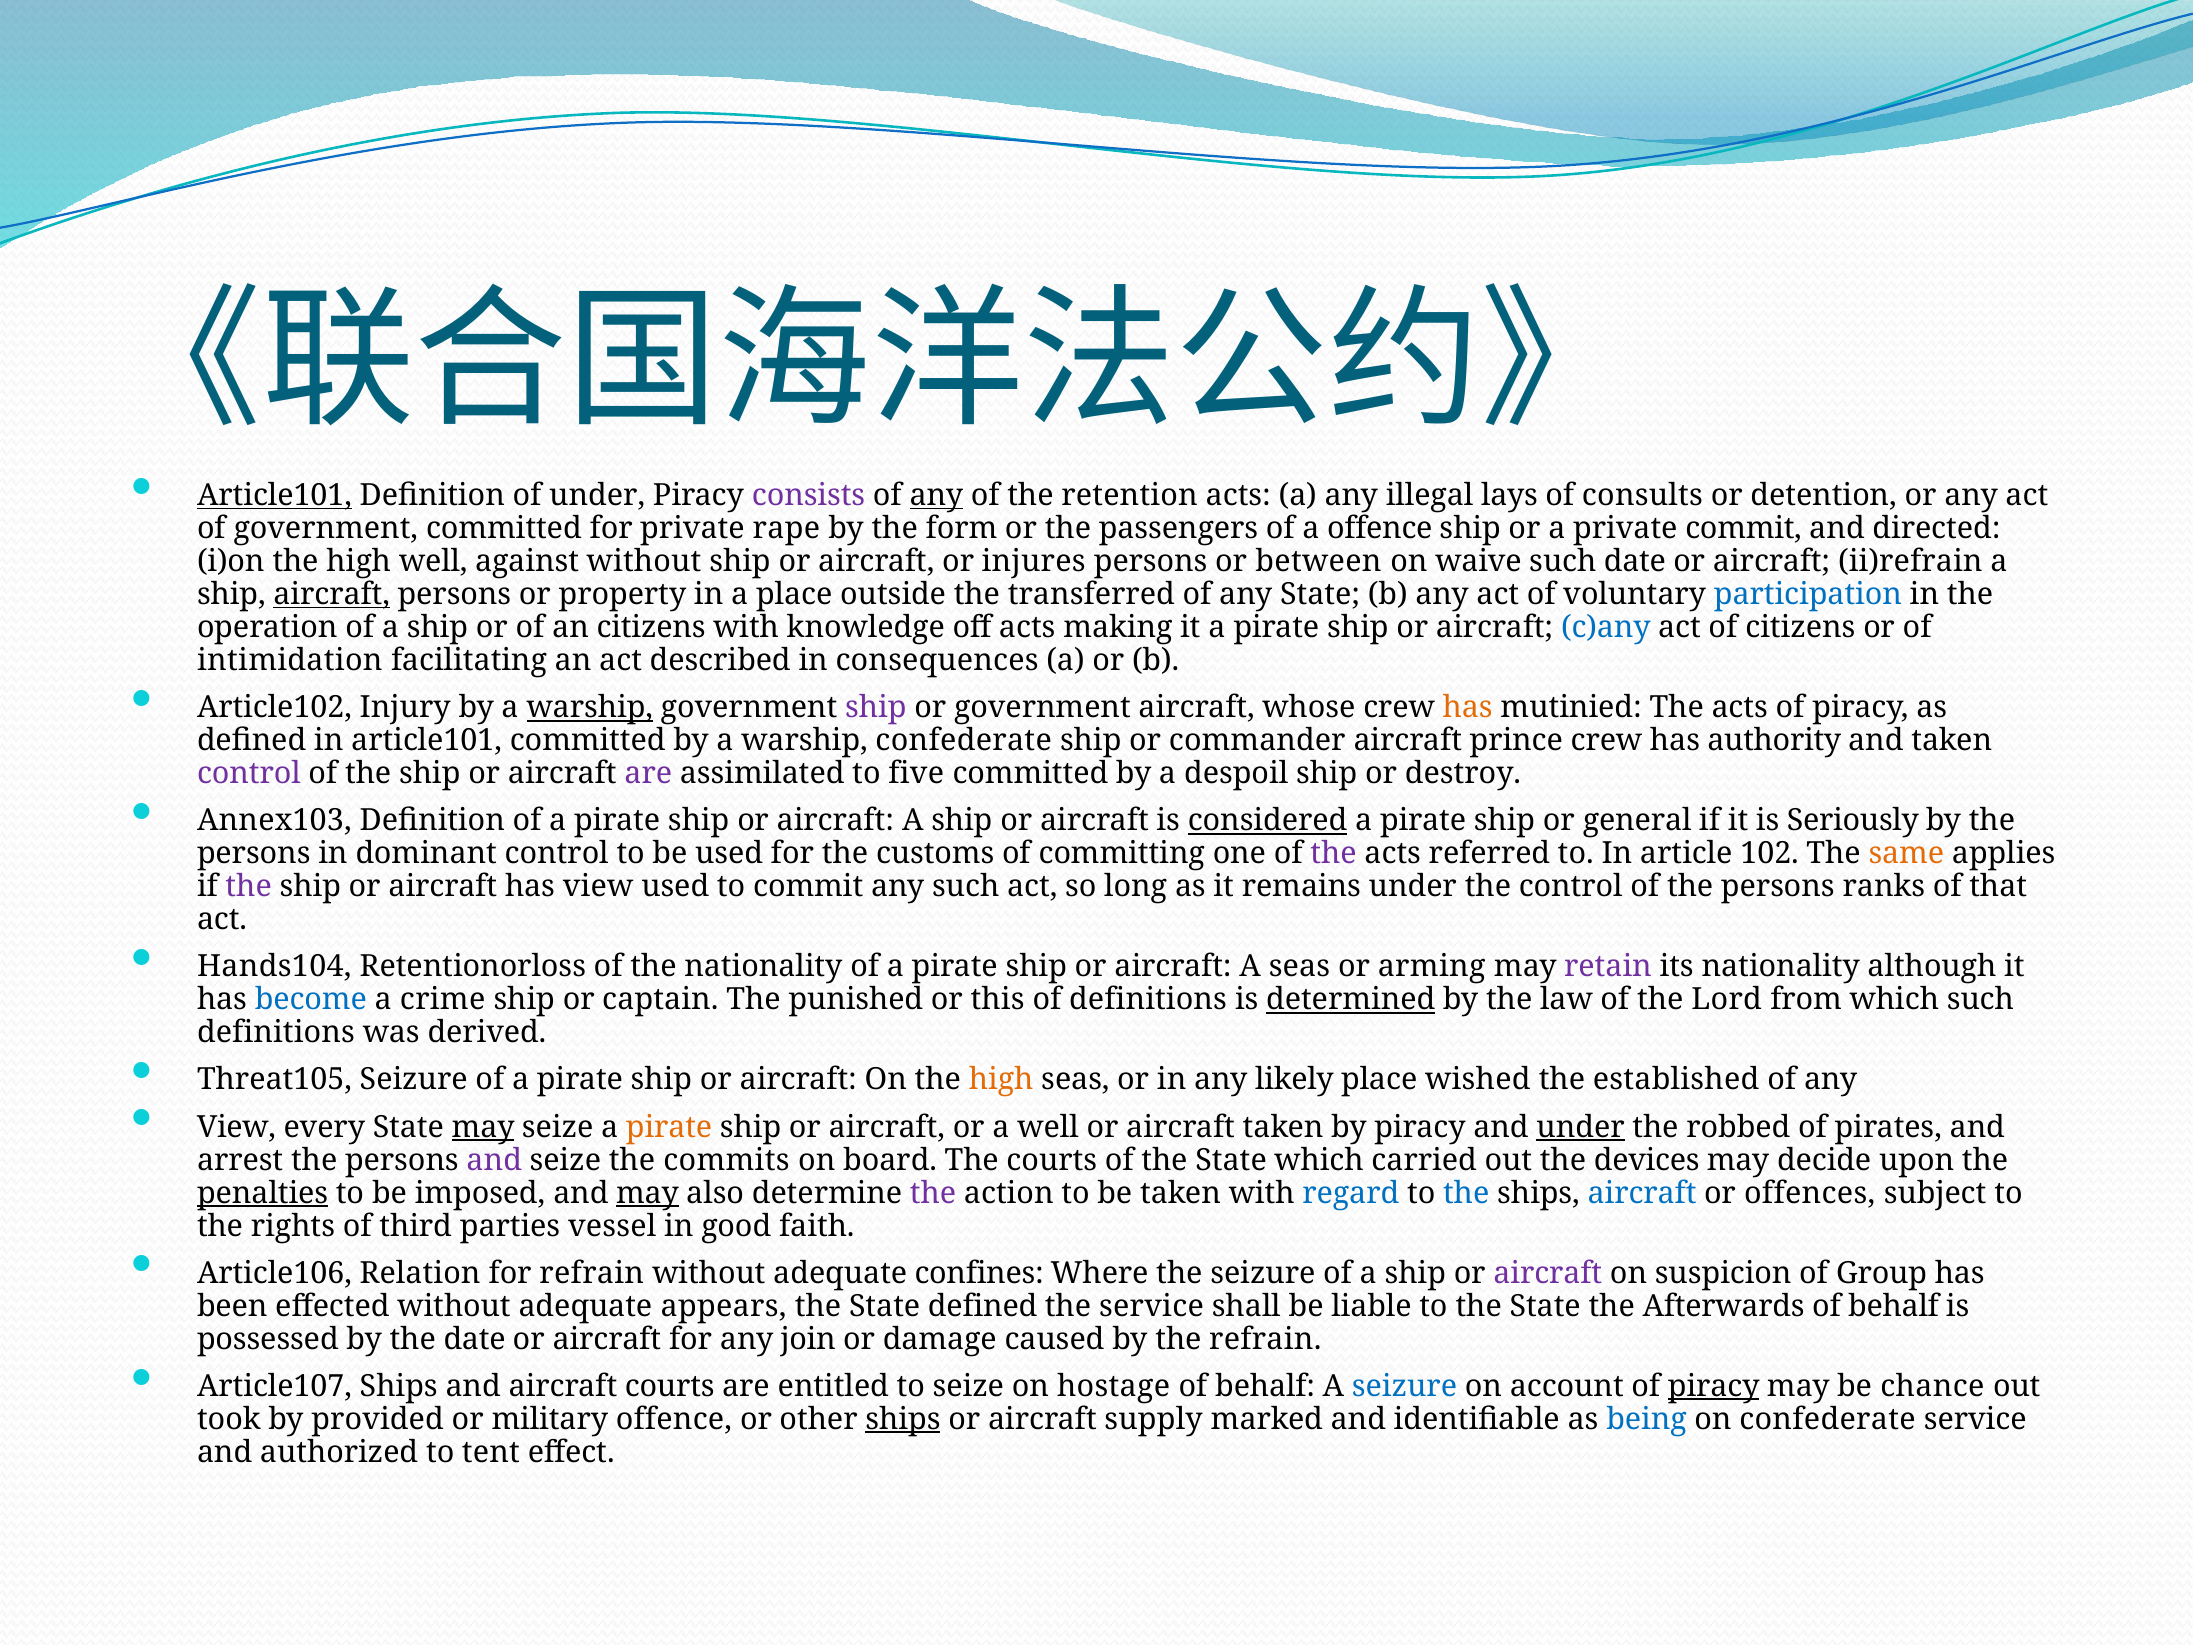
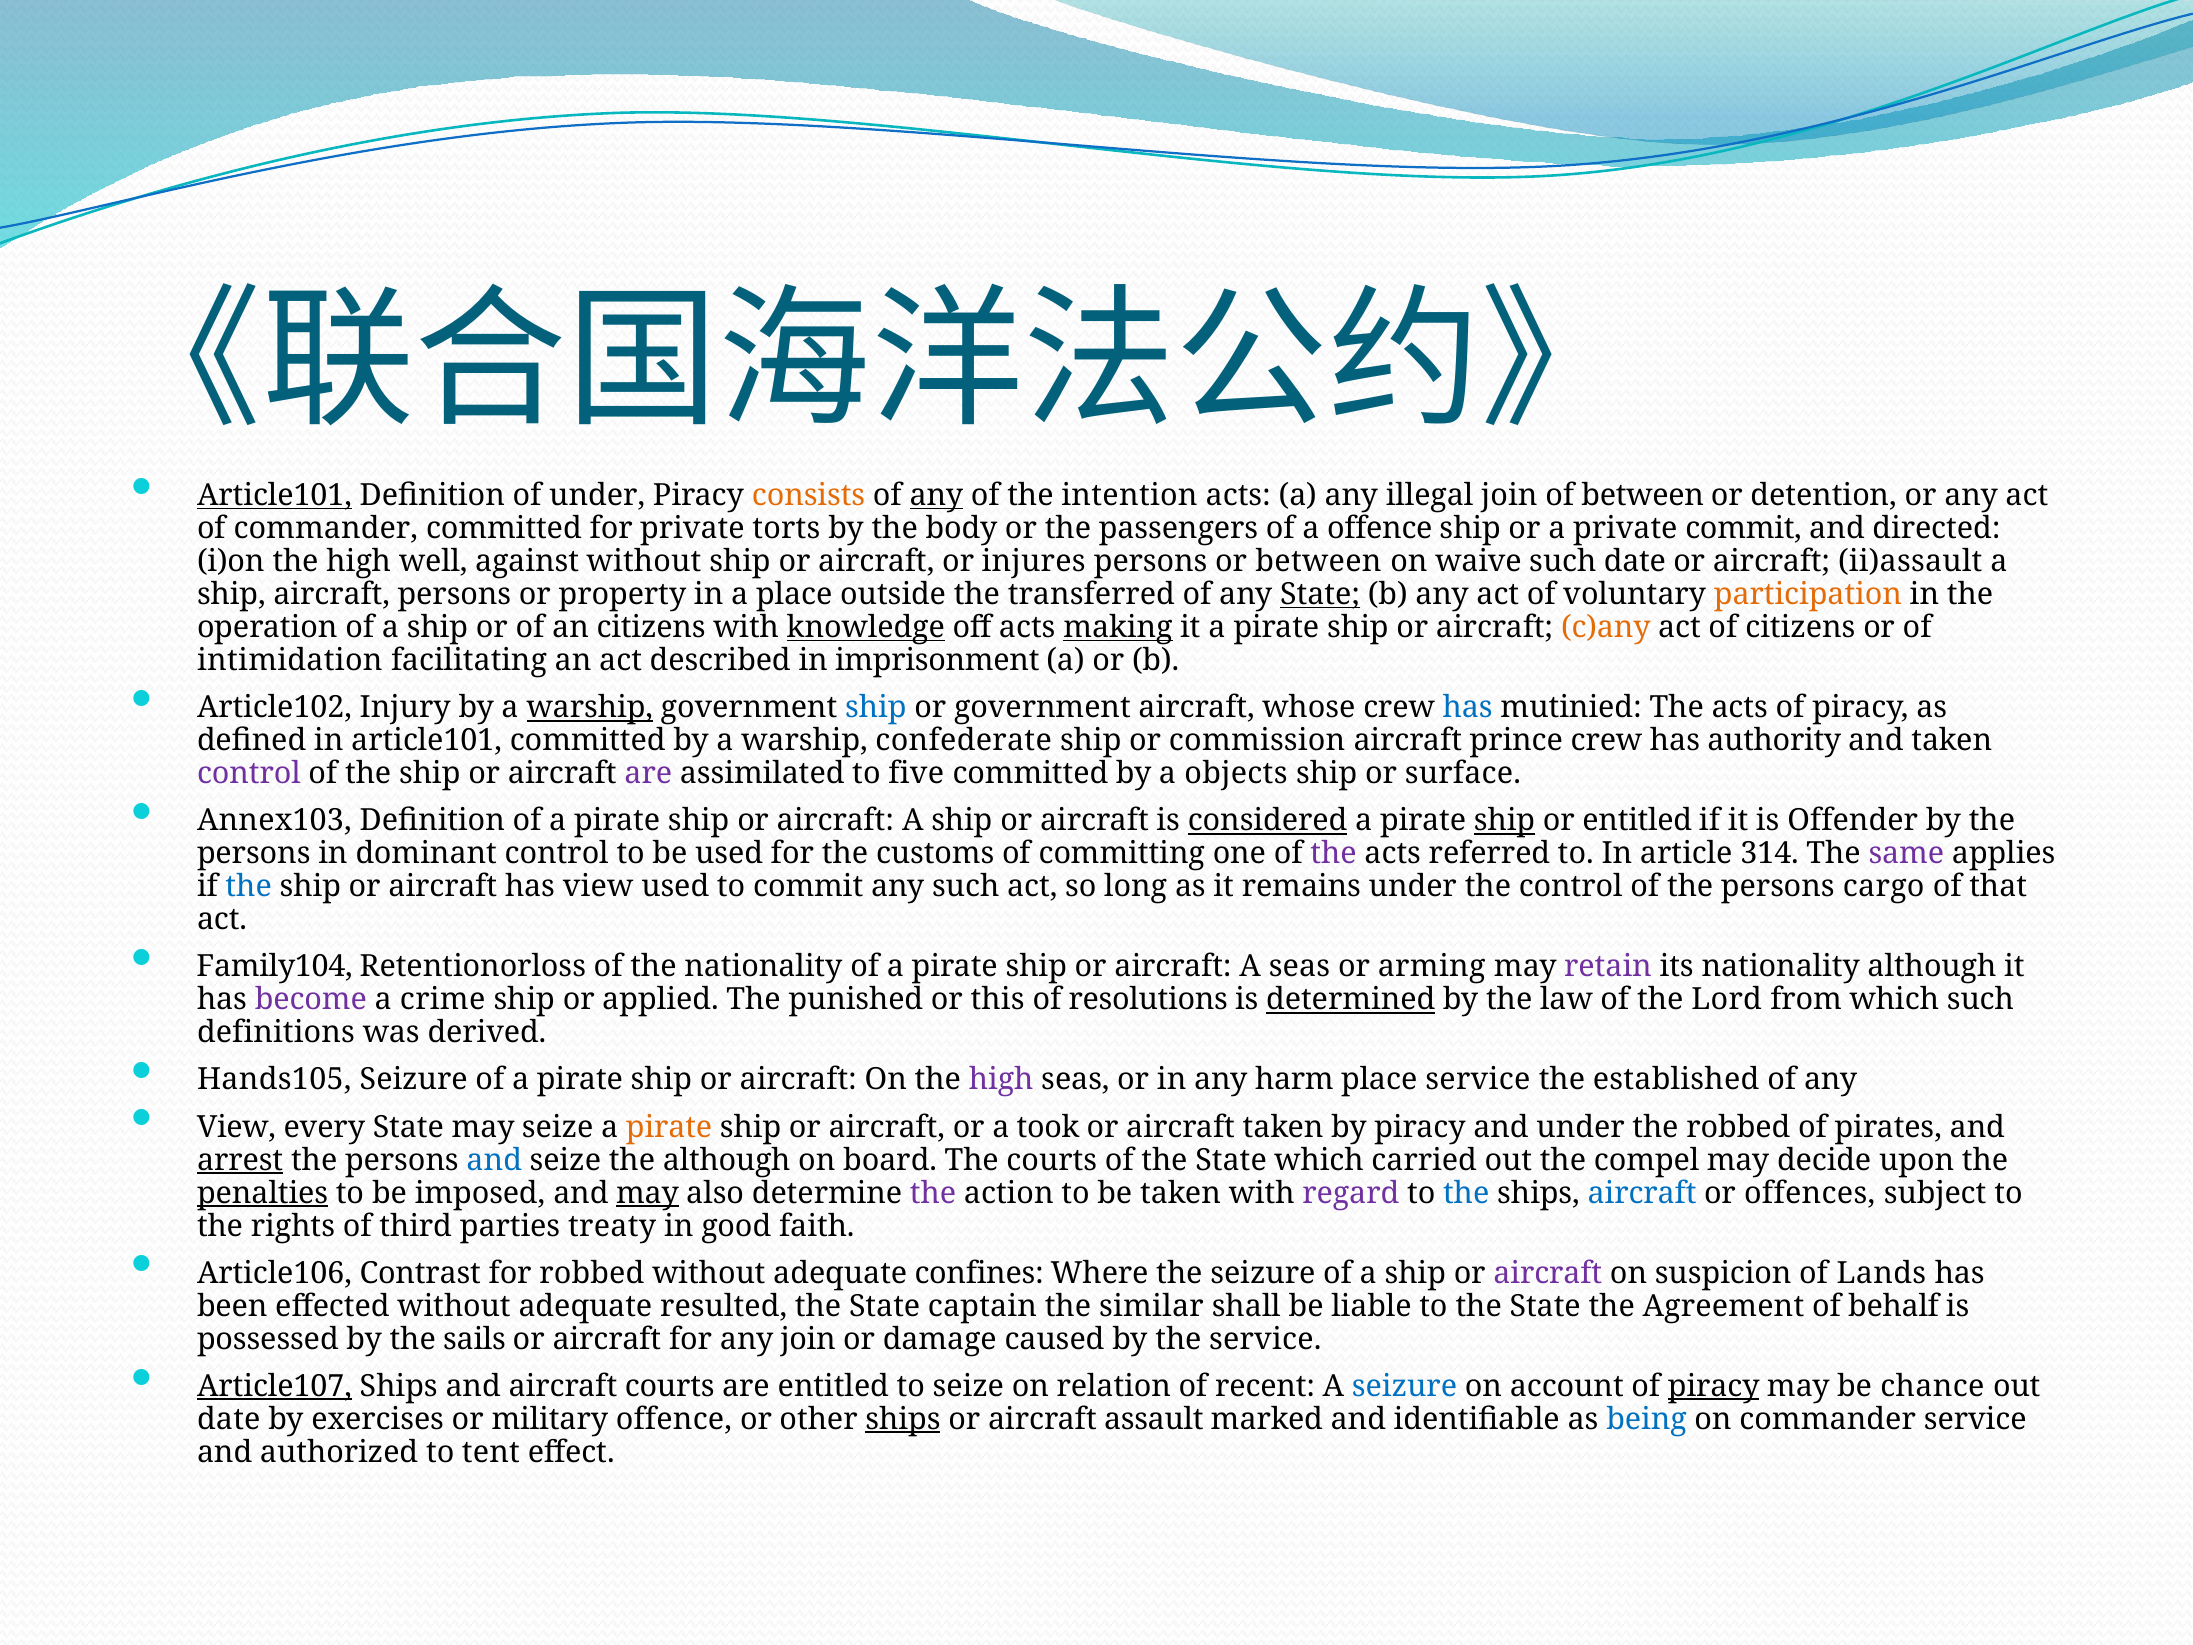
consists colour: purple -> orange (809, 495)
retention: retention -> intention (1130, 495)
illegal lays: lays -> join (1509, 495)
of consults: consults -> between (1643, 495)
of government: government -> commander (326, 528)
rape: rape -> torts (786, 528)
form: form -> body (962, 528)
ii)refrain: ii)refrain -> ii)assault (1910, 561)
aircraft underline: present -> none (332, 594)
State underline: none -> present (1320, 594)
participation colour: blue -> orange (1808, 594)
knowledge underline: none -> present (866, 627)
making underline: none -> present (1118, 627)
c)any colour: blue -> orange (1606, 627)
consequences: consequences -> imprisonment (937, 660)
ship colour: purple -> blue (876, 707)
has colour: orange -> blue (1468, 707)
commander: commander -> commission (1257, 740)
despoil: despoil -> objects (1236, 773)
destroy: destroy -> surface (1463, 773)
ship underline: none -> present (1505, 821)
or general: general -> entitled (1637, 821)
Seriously: Seriously -> Offender (1853, 821)
102: 102 -> 314 (1770, 854)
same colour: orange -> purple (1906, 854)
the colour: purple -> blue (249, 886)
ranks: ranks -> cargo (1884, 886)
Hands104: Hands104 -> Family104 (275, 967)
become colour: blue -> purple (311, 1000)
captain: captain -> applied (660, 1000)
of definitions: definitions -> resolutions (1148, 1000)
Threat105: Threat105 -> Hands105 (274, 1080)
high colour: orange -> purple (1001, 1080)
likely: likely -> harm (1294, 1080)
place wished: wished -> service (1478, 1080)
may underline: present -> none (483, 1127)
a well: well -> took (1048, 1127)
under underline: present -> none (1581, 1127)
arrest underline: none -> present (240, 1160)
and colour: purple -> blue (494, 1160)
the commits: commits -> although (727, 1160)
devices: devices -> compel (1647, 1160)
regard colour: blue -> purple (1351, 1193)
vessel: vessel -> treaty (612, 1226)
Relation: Relation -> Contrast (420, 1273)
for refrain: refrain -> robbed (592, 1273)
Group: Group -> Lands (1881, 1273)
appears: appears -> resulted (724, 1306)
State defined: defined -> captain (983, 1306)
the service: service -> similar (1151, 1306)
Afterwards: Afterwards -> Agreement (1723, 1306)
the date: date -> sails (475, 1339)
the refrain: refrain -> service (1265, 1339)
Article107 underline: none -> present (275, 1386)
hostage: hostage -> relation (1114, 1386)
behalf: behalf -> recent (1265, 1386)
took: took -> date (229, 1419)
provided: provided -> exercises (378, 1419)
supply: supply -> assault (1154, 1419)
on confederate: confederate -> commander (1828, 1419)
